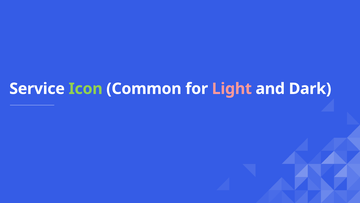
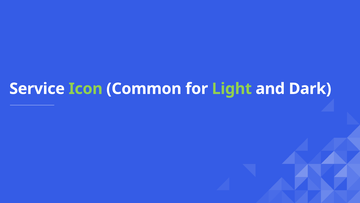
Light colour: pink -> light green (232, 89)
